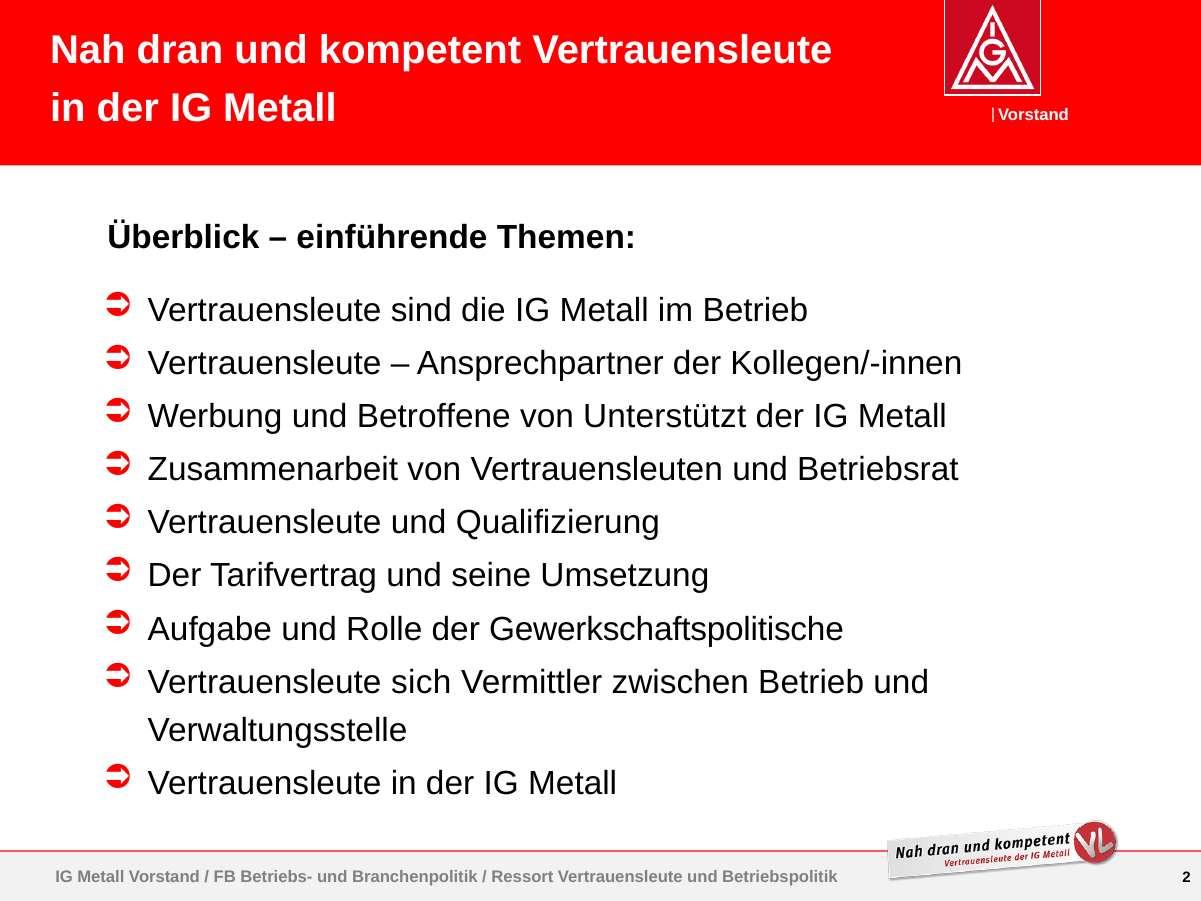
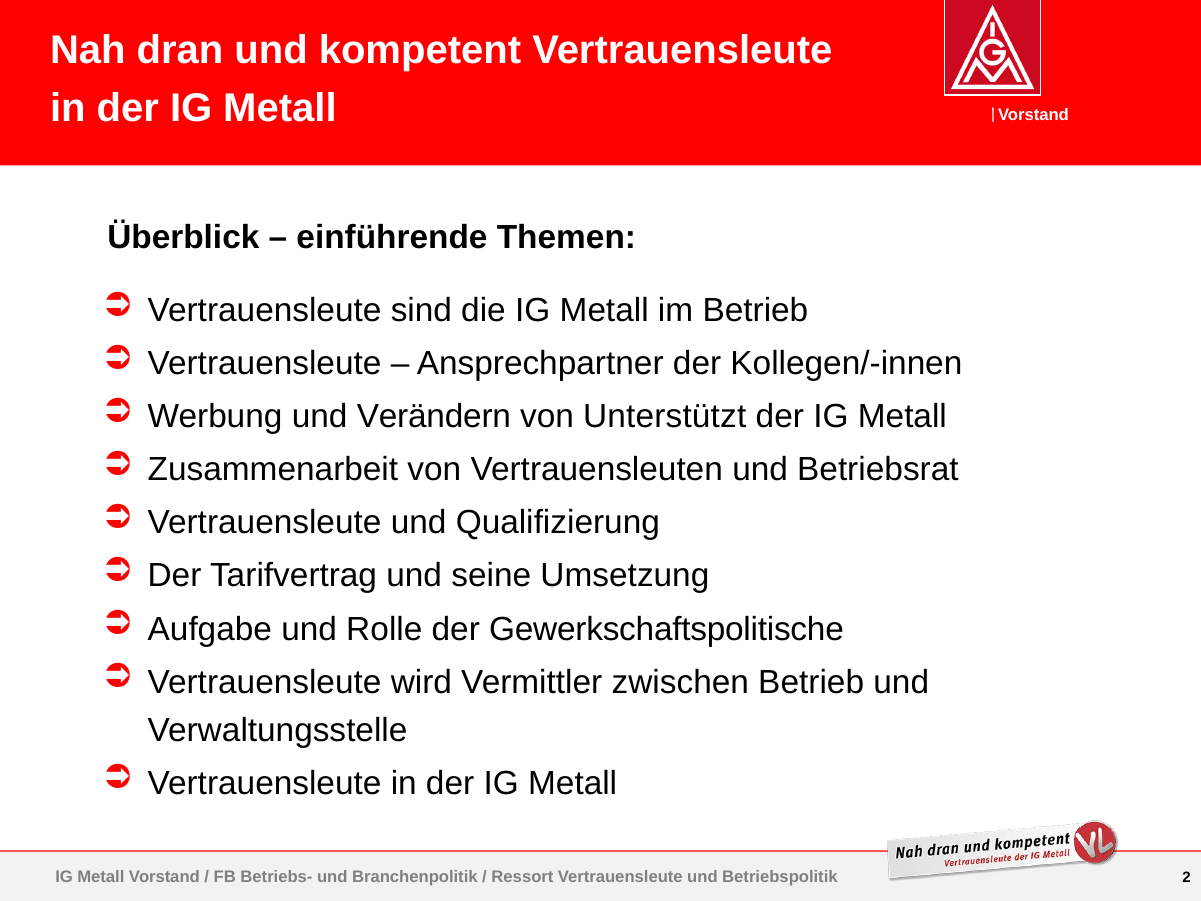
Betroffene: Betroffene -> Verändern (434, 417)
sich: sich -> wird (421, 682)
